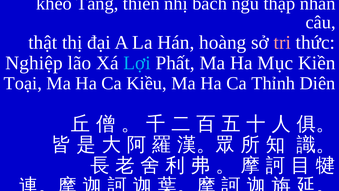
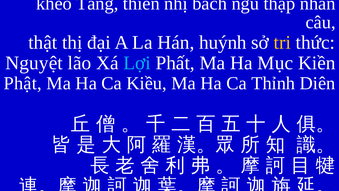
hoàng: hoàng -> huýnh (223, 42)
tri colour: pink -> yellow (282, 42)
Nghiệp: Nghiệp -> Nguyệt (34, 63)
Toại: Toại -> Phật (23, 83)
